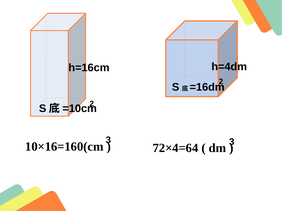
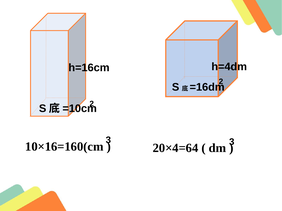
72×4=64: 72×4=64 -> 20×4=64 (176, 148)
